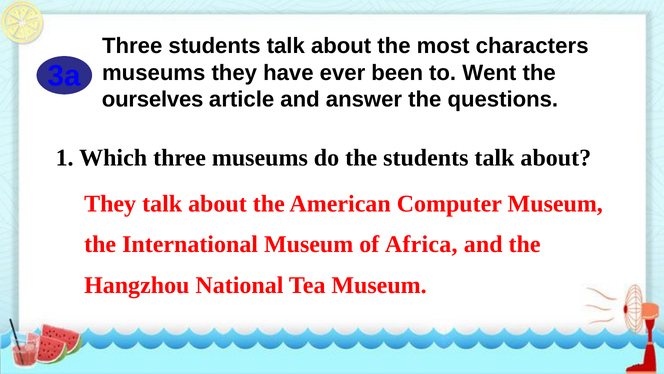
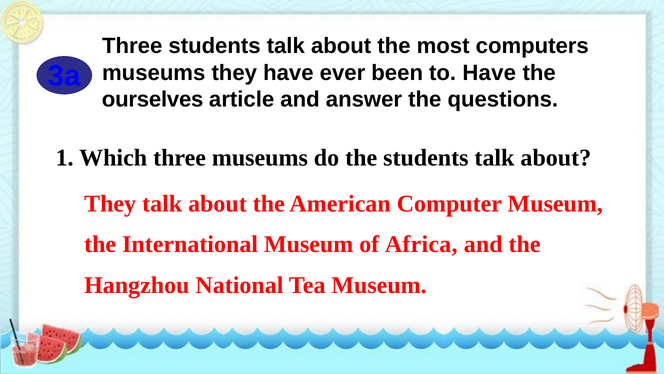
characters: characters -> computers (532, 46)
to Went: Went -> Have (489, 73)
